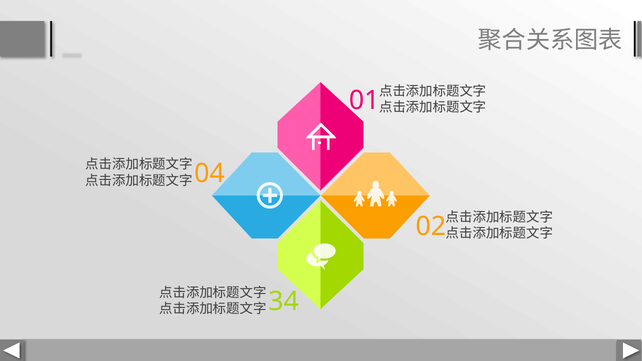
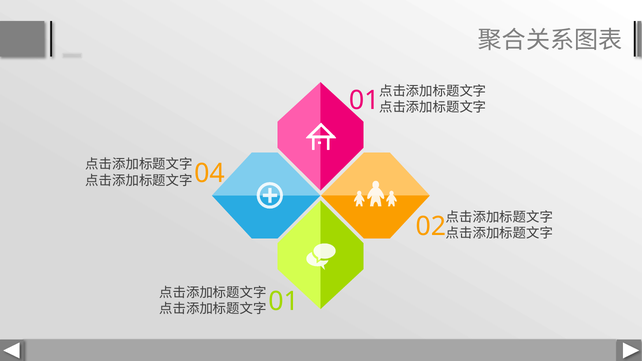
34: 34 -> 01 (284, 302)
